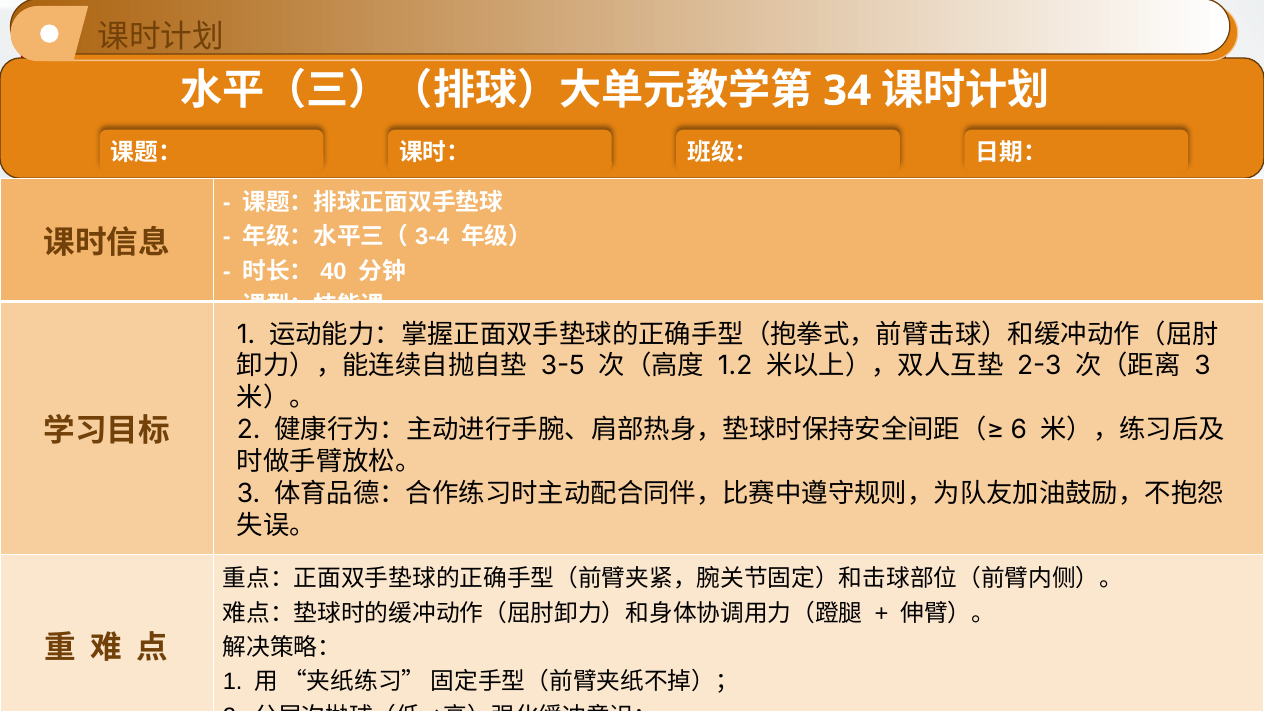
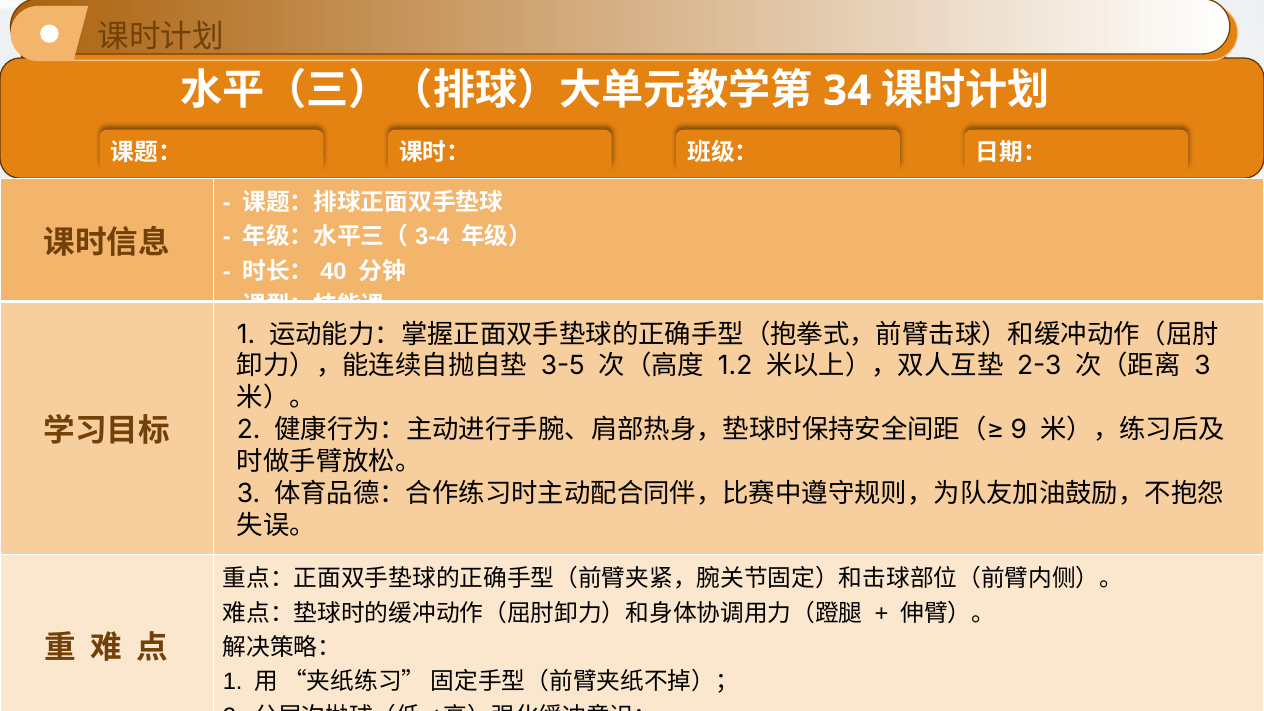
6: 6 -> 9 (1019, 430)
